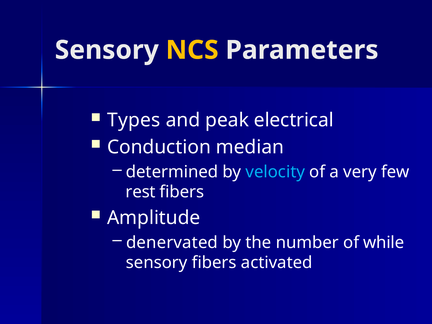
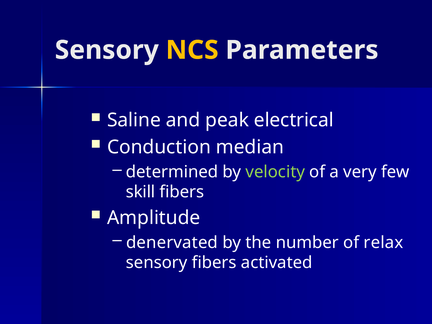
Types: Types -> Saline (134, 120)
velocity colour: light blue -> light green (275, 172)
rest: rest -> skill (141, 192)
while: while -> relax (384, 242)
